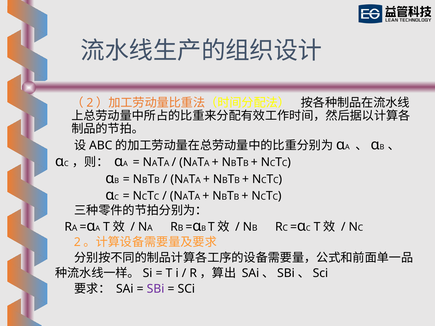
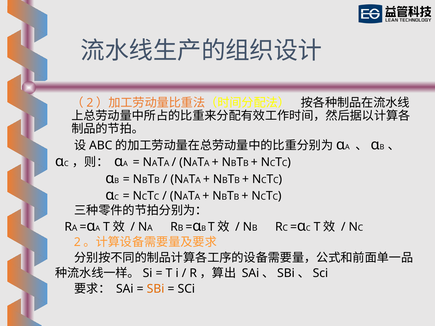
SBi colour: purple -> orange (156, 289)
